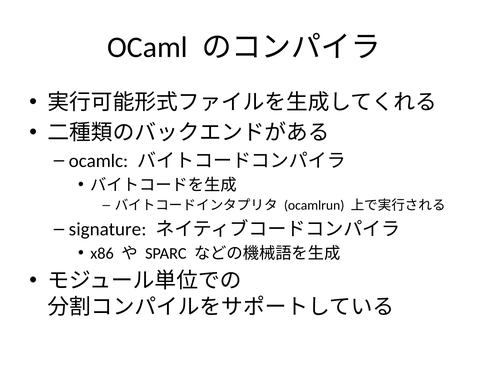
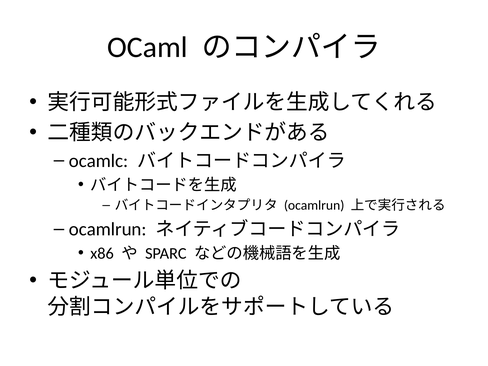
signature: signature -> ocamlrun (108, 229)
